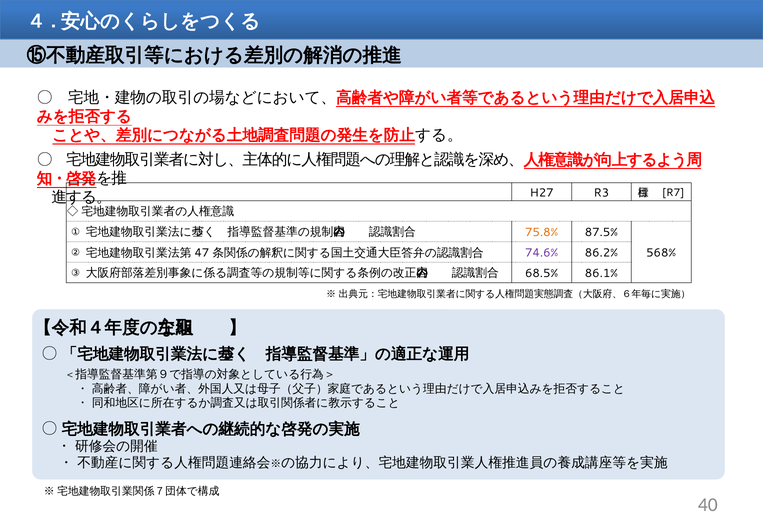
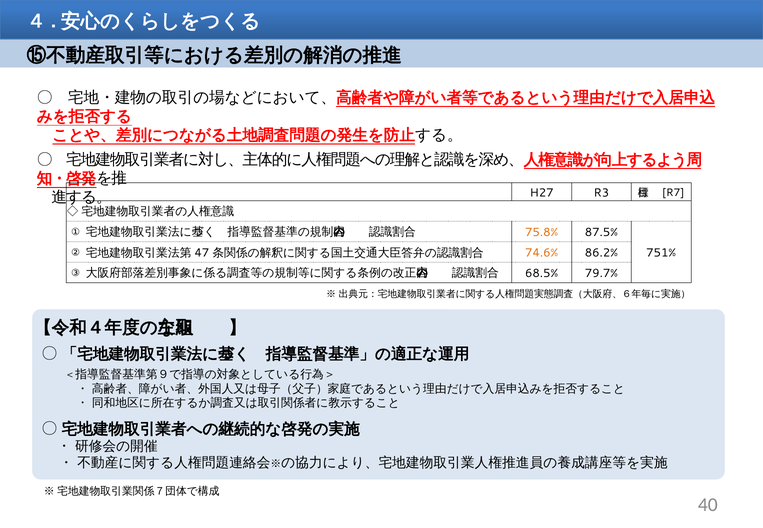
568%: 568% -> 751% (661, 253)
74.6% colour: purple -> orange (542, 253)
86.1%: 86.1% -> 79.7% (601, 273)
